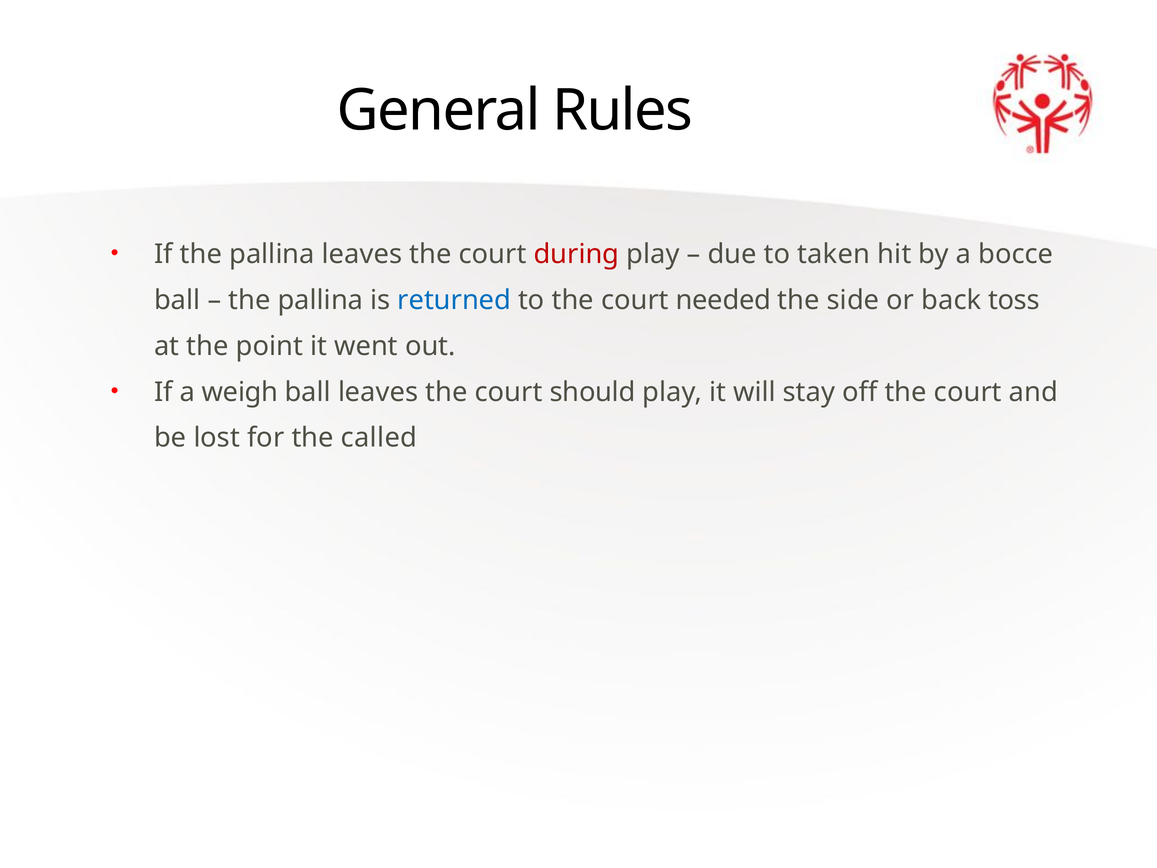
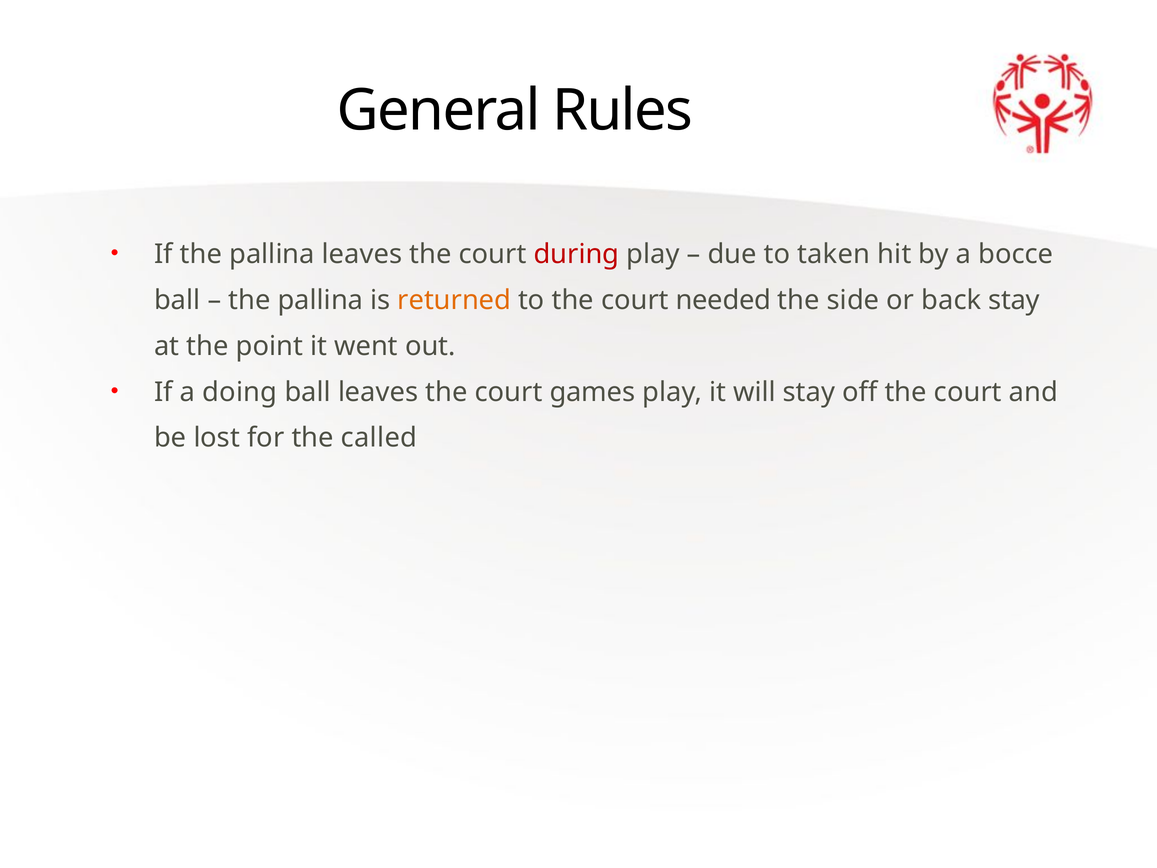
returned colour: blue -> orange (454, 300)
back toss: toss -> stay (1014, 300)
weigh: weigh -> doing (240, 392)
should: should -> games (592, 392)
